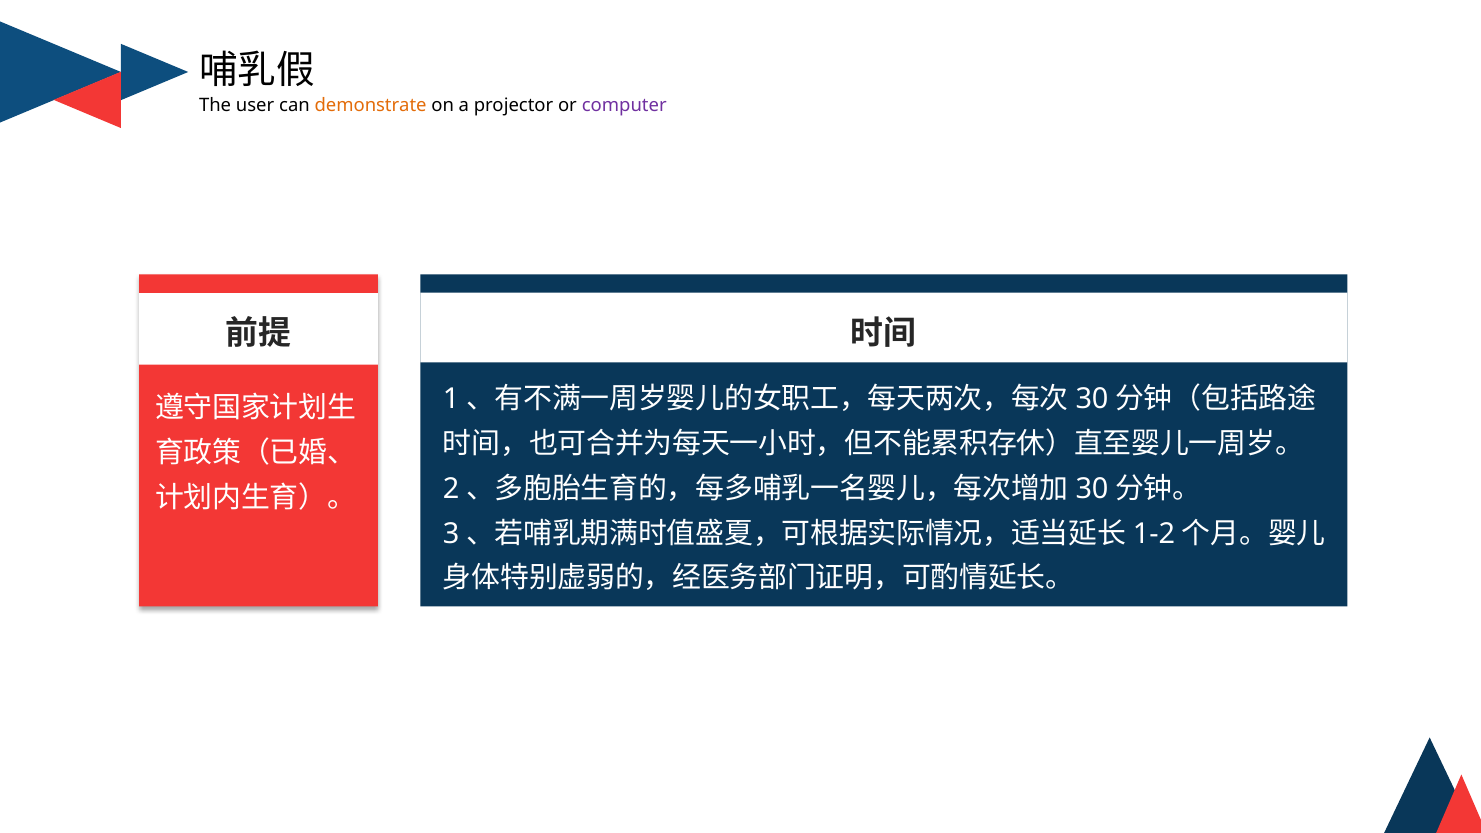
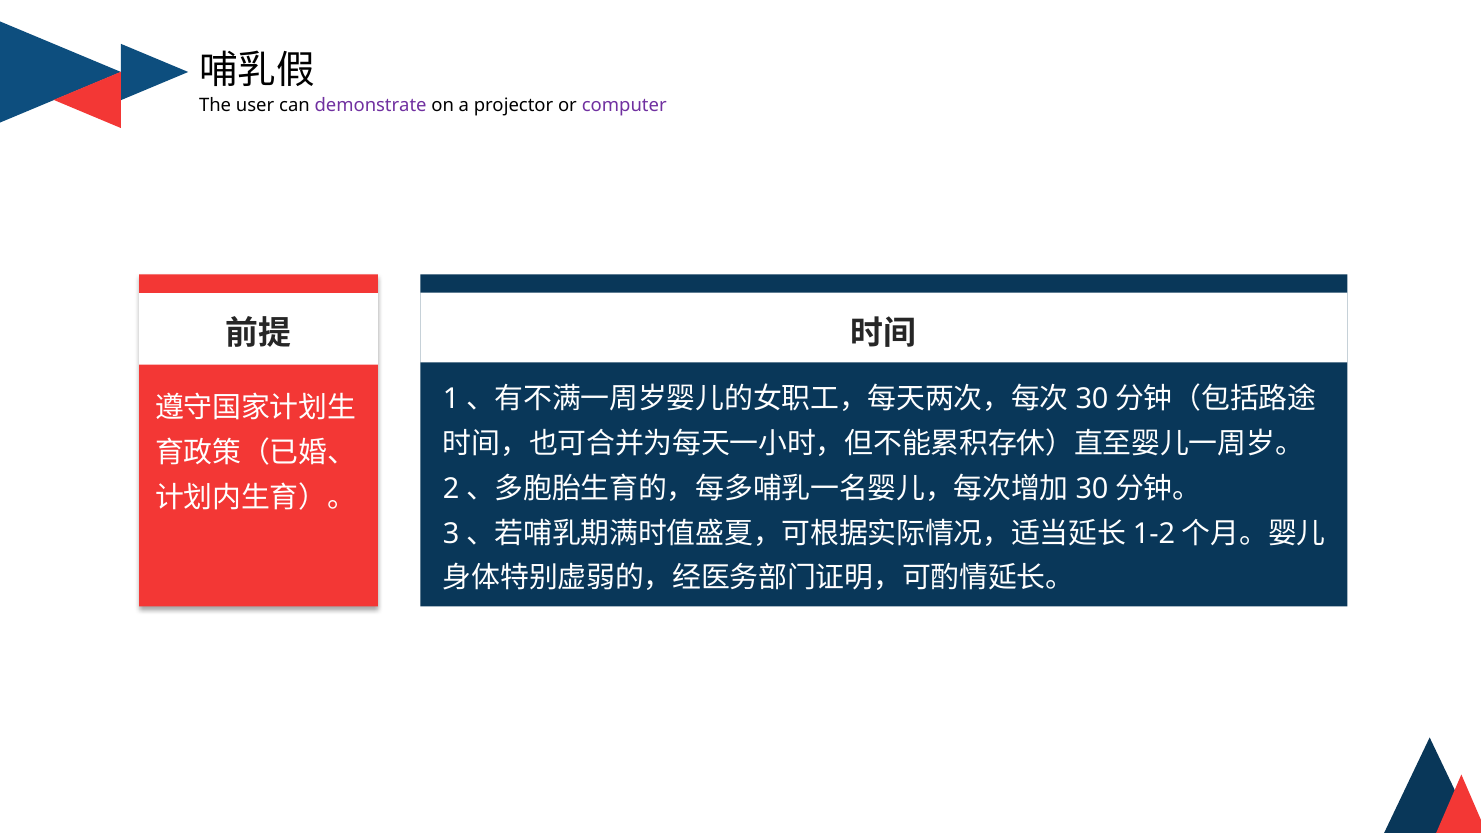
demonstrate colour: orange -> purple (371, 106)
